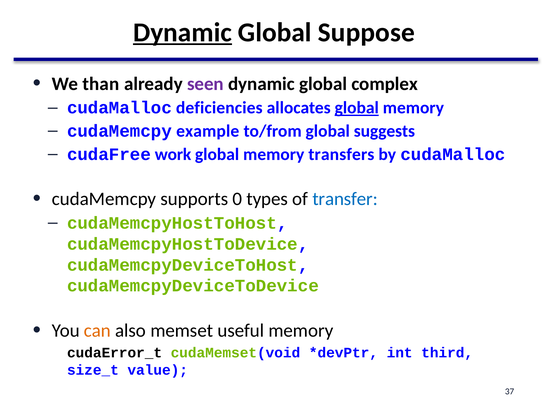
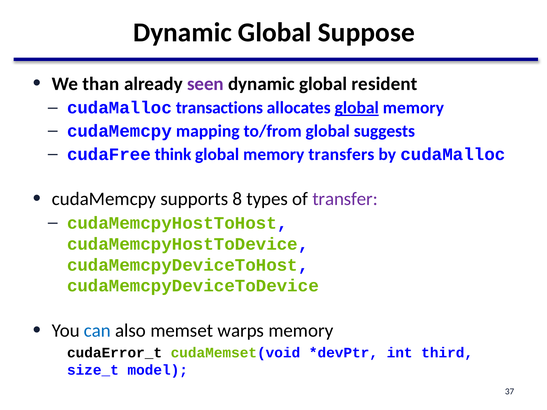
Dynamic underline: present -> none (182, 32)
complex: complex -> resident (384, 84)
deficiencies: deficiencies -> transactions (219, 108)
example: example -> mapping (208, 131)
work: work -> think (173, 154)
0: 0 -> 8 (237, 199)
transfer colour: blue -> purple (345, 199)
can colour: orange -> blue (97, 331)
useful: useful -> warps (241, 331)
value: value -> model (158, 370)
